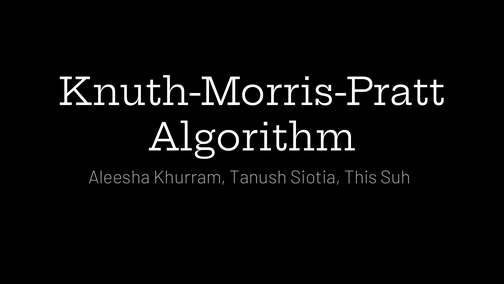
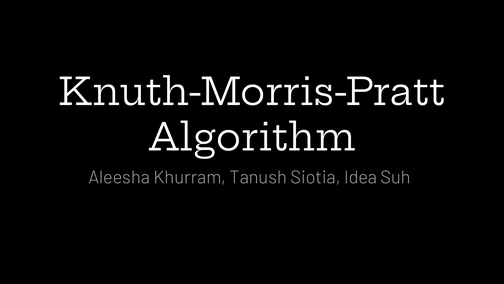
This: This -> Idea (361, 177)
